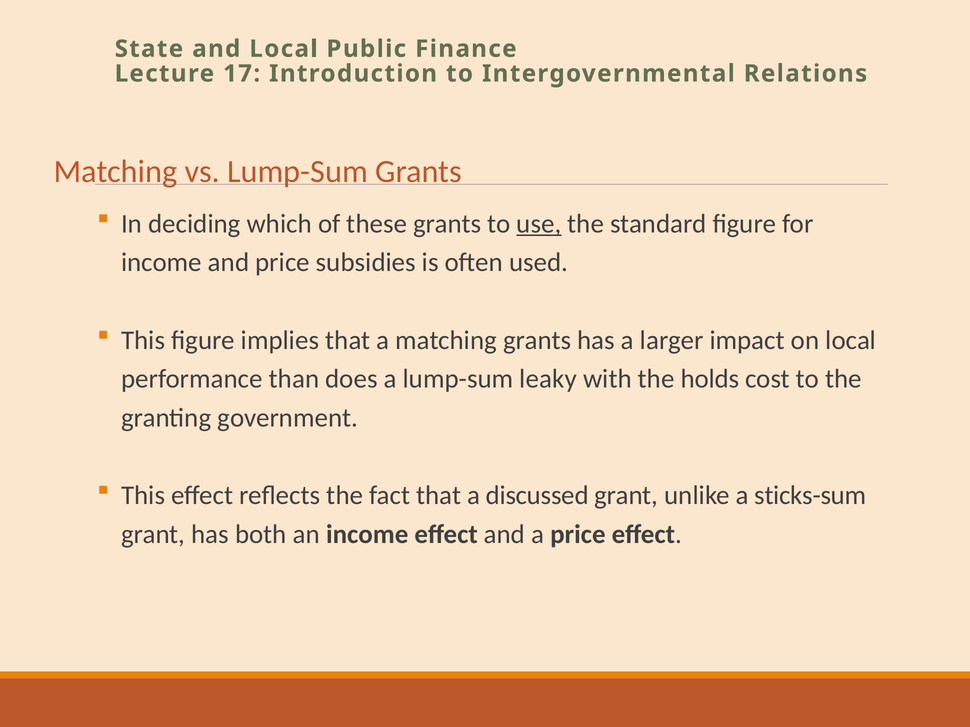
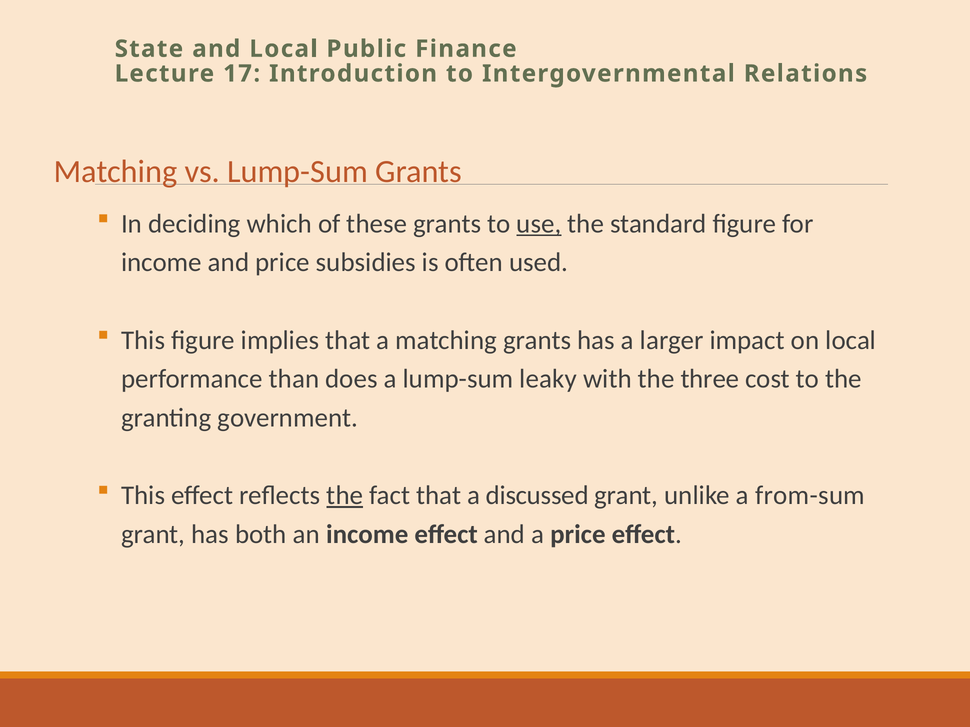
holds: holds -> three (710, 379)
the underline: none -> present (345, 496)
sticks-sum: sticks-sum -> from-sum (810, 496)
